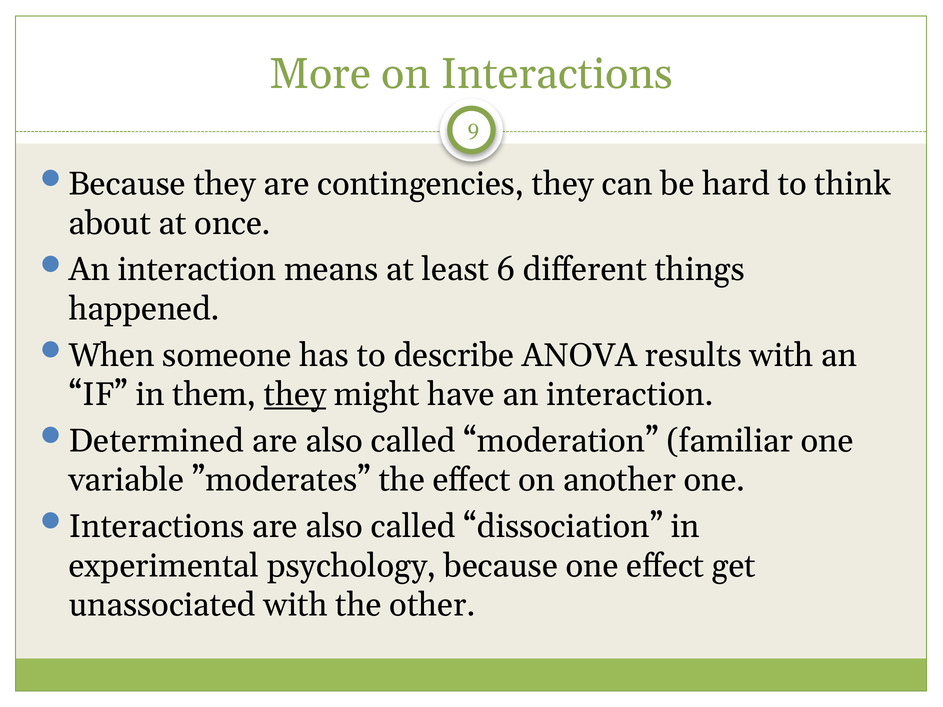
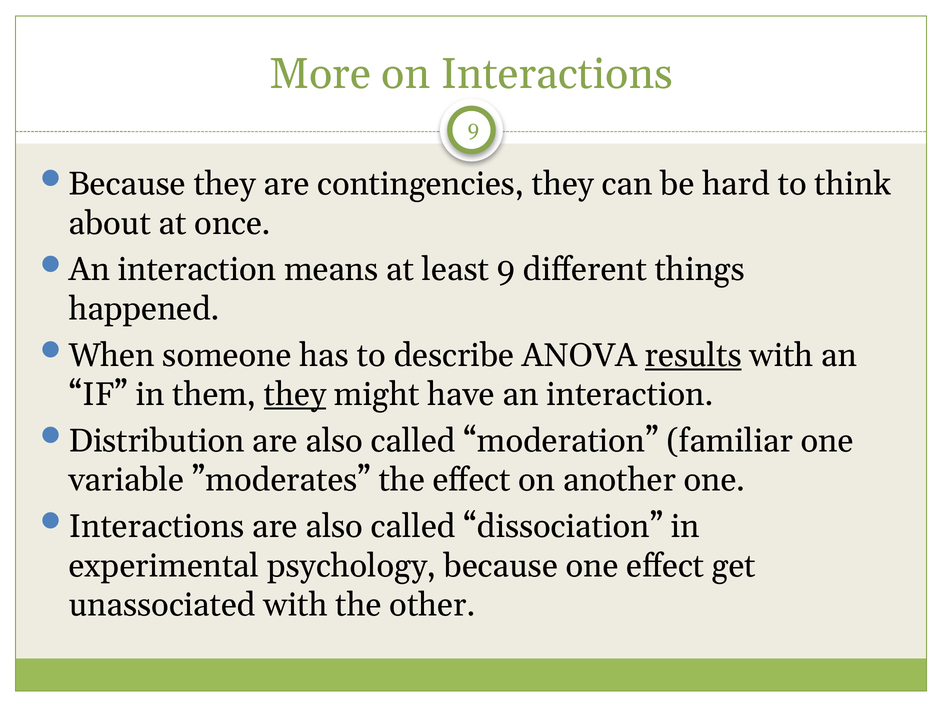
least 6: 6 -> 9 (506, 270)
results underline: none -> present (693, 355)
Determined: Determined -> Distribution (157, 441)
